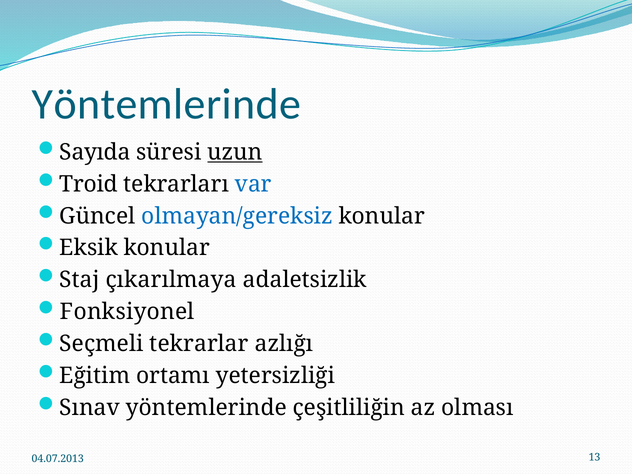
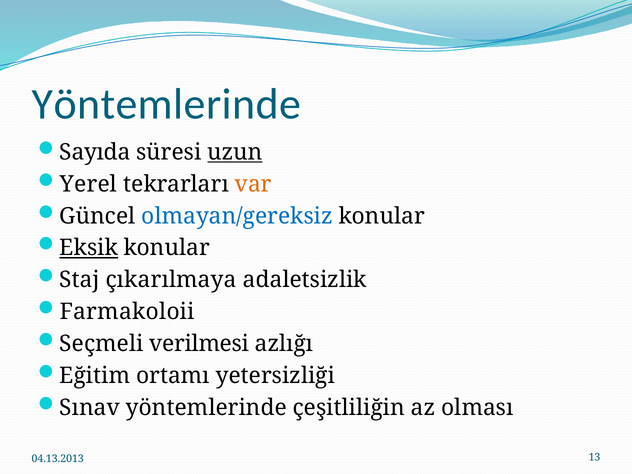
Troid: Troid -> Yerel (88, 184)
var colour: blue -> orange (253, 184)
Eksik underline: none -> present (89, 248)
Fonksiyonel: Fonksiyonel -> Farmakoloii (127, 312)
tekrarlar: tekrarlar -> verilmesi (199, 344)
04.07.2013: 04.07.2013 -> 04.13.2013 (58, 459)
